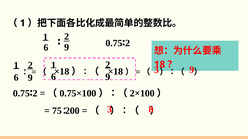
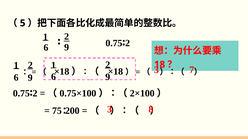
1: 1 -> 5 (23, 23)
9: 9 -> 7 (192, 70)
